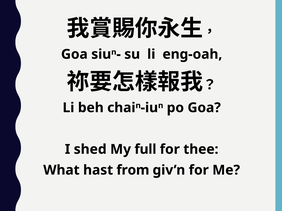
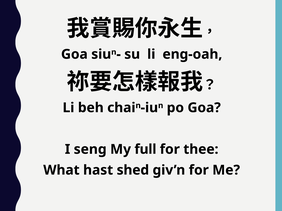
shed: shed -> seng (90, 150)
from: from -> shed (133, 170)
